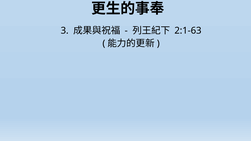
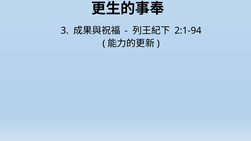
2:1-63: 2:1-63 -> 2:1-94 (188, 31)
